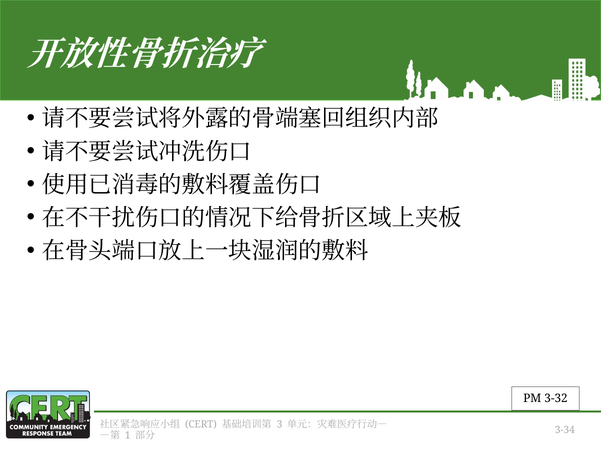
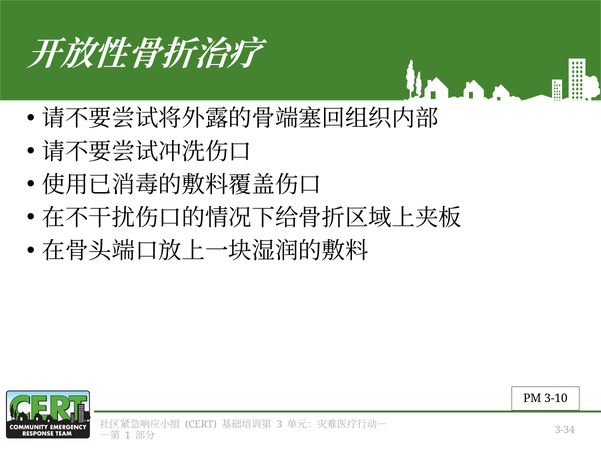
3-32: 3-32 -> 3-10 (556, 398)
